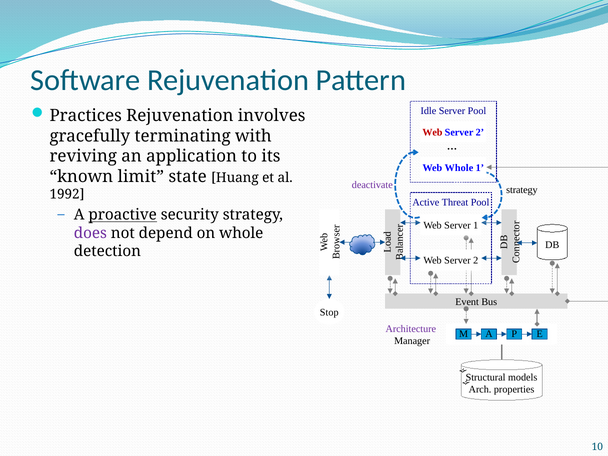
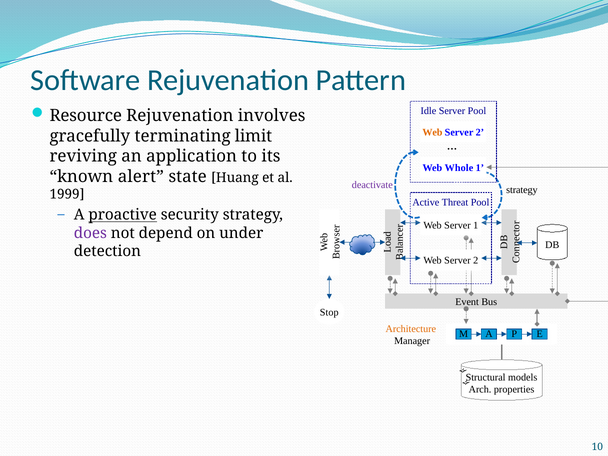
Practices: Practices -> Resource (86, 116)
Web colour: red -> orange (432, 132)
with: with -> limit (253, 136)
limit: limit -> alert (141, 177)
1992: 1992 -> 1999 (67, 195)
on whole: whole -> under (241, 233)
Architecture colour: purple -> orange (411, 329)
